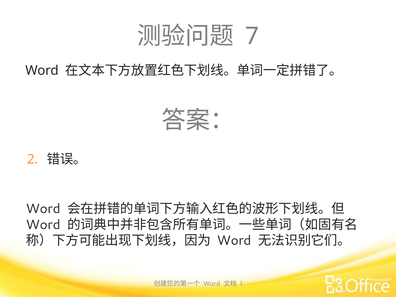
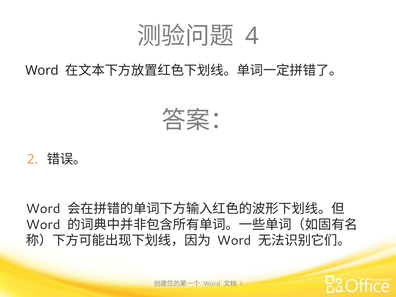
7: 7 -> 4 (252, 36)
